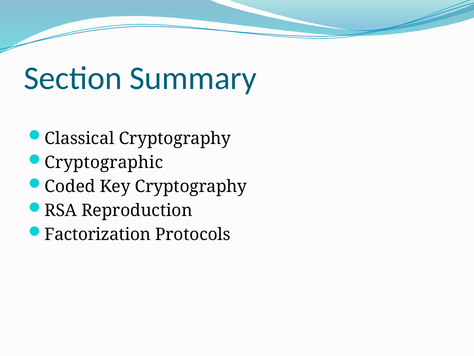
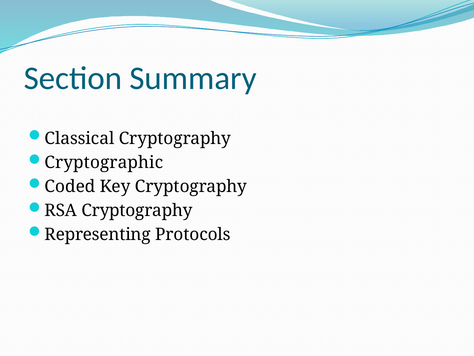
RSA Reproduction: Reproduction -> Cryptography (137, 210)
Factorization: Factorization -> Representing (98, 234)
